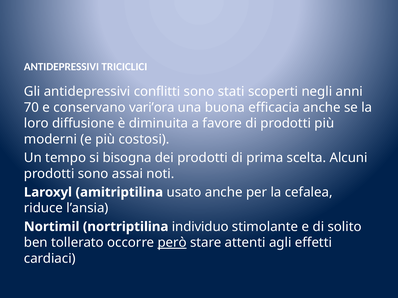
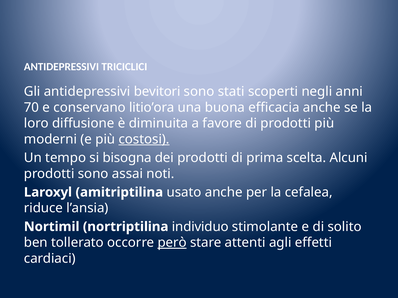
conflitti: conflitti -> bevitori (157, 92)
vari’ora: vari’ora -> litio’ora (152, 108)
costosi underline: none -> present (144, 139)
